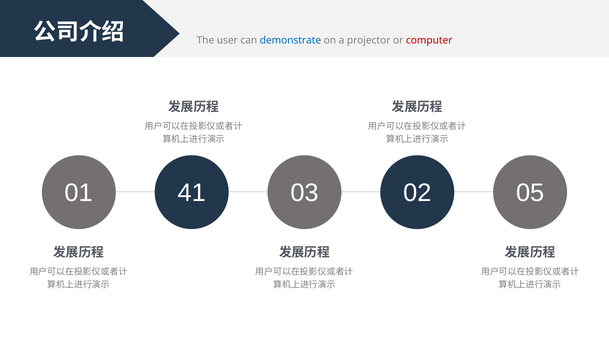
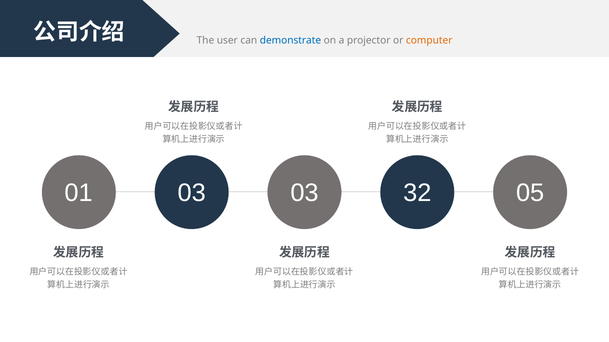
computer colour: red -> orange (429, 41)
01 41: 41 -> 03 (192, 193)
02: 02 -> 32 (417, 193)
